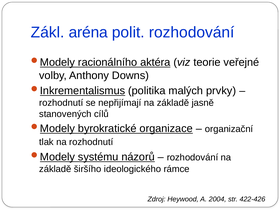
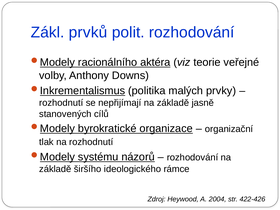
aréna: aréna -> prvků (88, 32)
